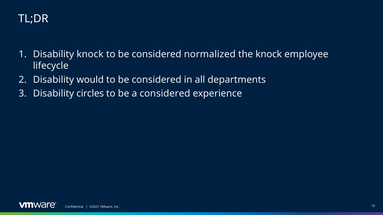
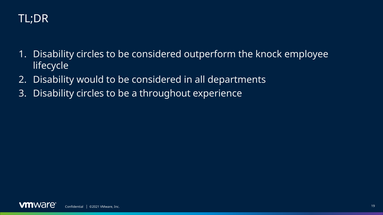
knock: knock -> circles (90, 54)
normalized: normalized -> outperform (210, 54)
a considered: considered -> throughout (165, 94)
